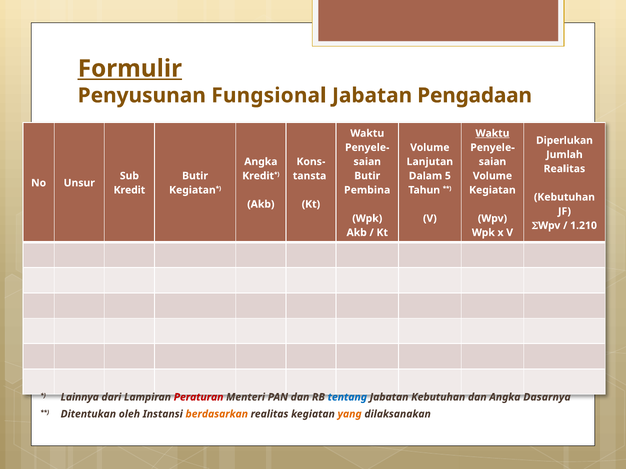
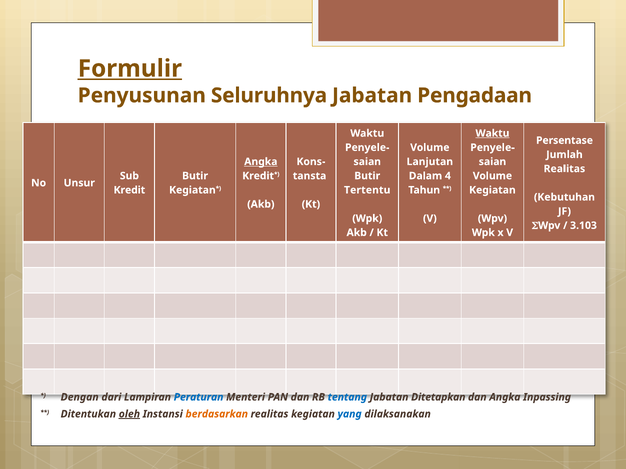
Fungsional: Fungsional -> Seluruhnya (269, 96)
Diperlukan: Diperlukan -> Persentase (564, 141)
Angka underline: none -> present (261, 162)
5: 5 -> 4 (448, 176)
Pembina: Pembina -> Tertentu (367, 190)
1.210: 1.210 -> 3.103 (584, 226)
Lainnya: Lainnya -> Dengan (80, 398)
Peraturan colour: red -> blue (199, 398)
Jabatan Kebutuhan: Kebutuhan -> Ditetapkan (438, 398)
Dasarnya: Dasarnya -> Inpassing (547, 398)
oleh underline: none -> present (129, 414)
yang colour: orange -> blue (350, 414)
